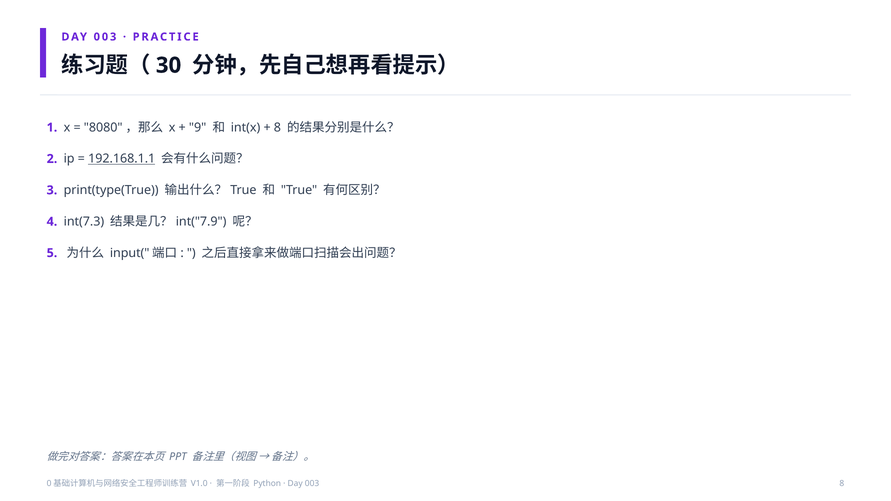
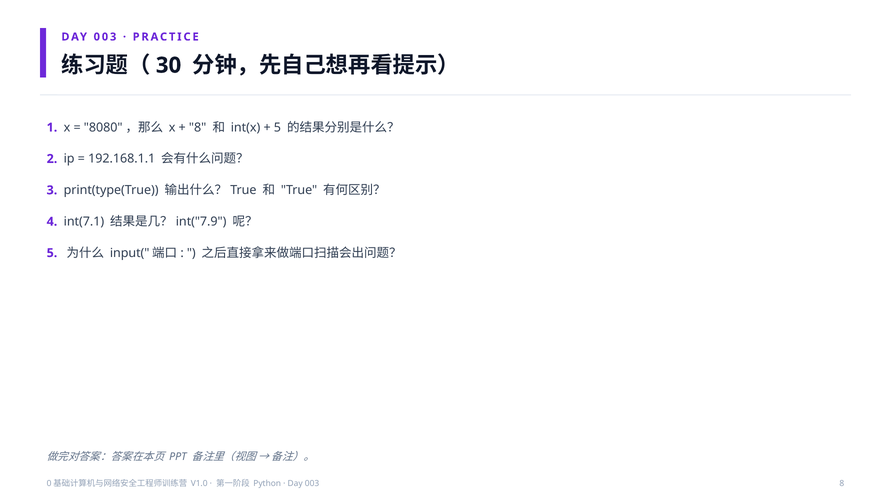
9: 9 -> 8 (198, 127)
8: 8 -> 5 (277, 127)
192.168.1.1 underline: present -> none (122, 159)
int(7.3: int(7.3 -> int(7.1 (84, 222)
